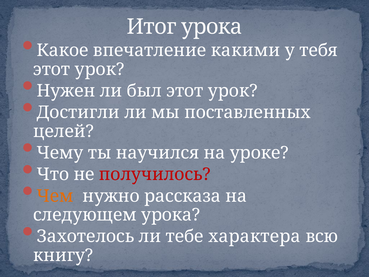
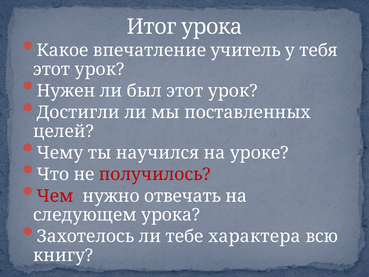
какими: какими -> учитель (246, 50)
Чем colour: orange -> red (55, 196)
рассказа: рассказа -> отвечать (183, 196)
